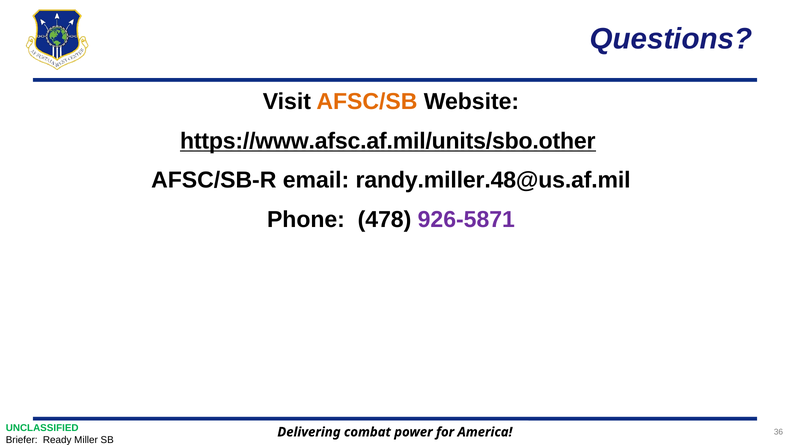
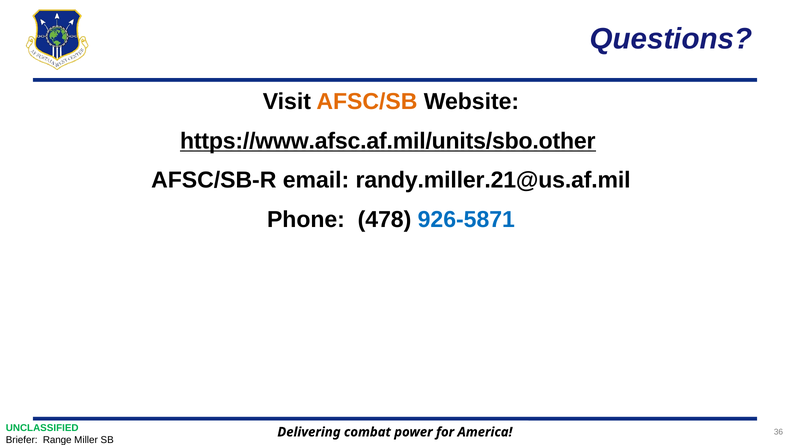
randy.miller.48@us.af.mil: randy.miller.48@us.af.mil -> randy.miller.21@us.af.mil (493, 180)
926-5871 colour: purple -> blue (466, 219)
Ready: Ready -> Range (57, 439)
